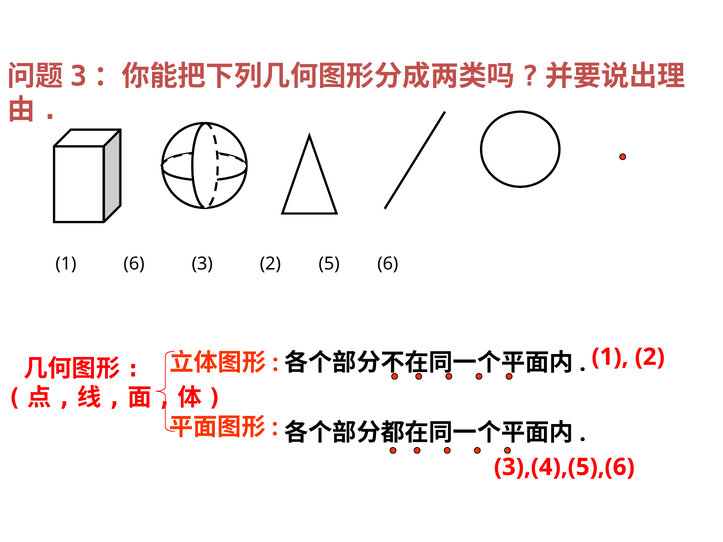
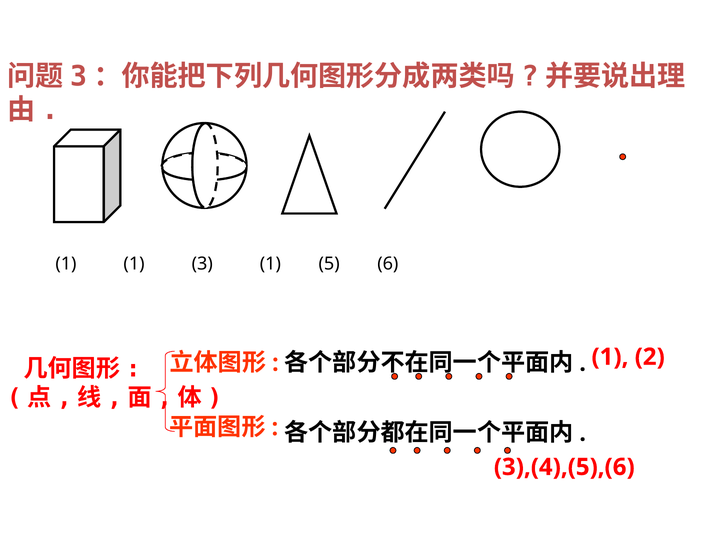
1 6: 6 -> 1 (134, 264)
3 2: 2 -> 1 (270, 264)
